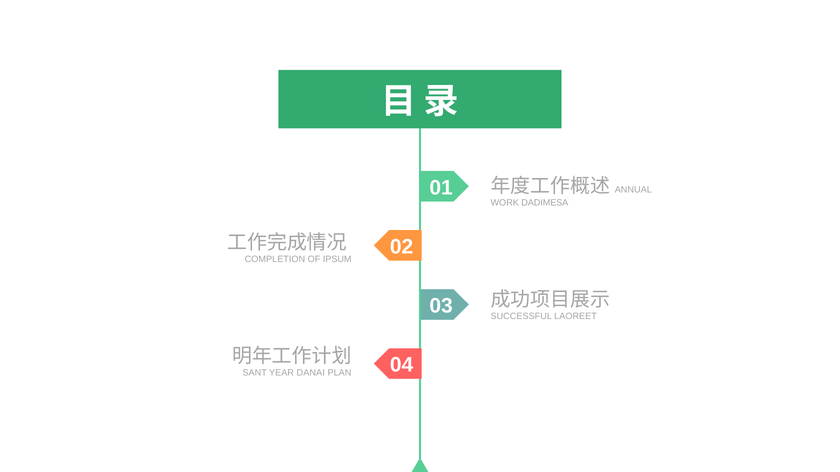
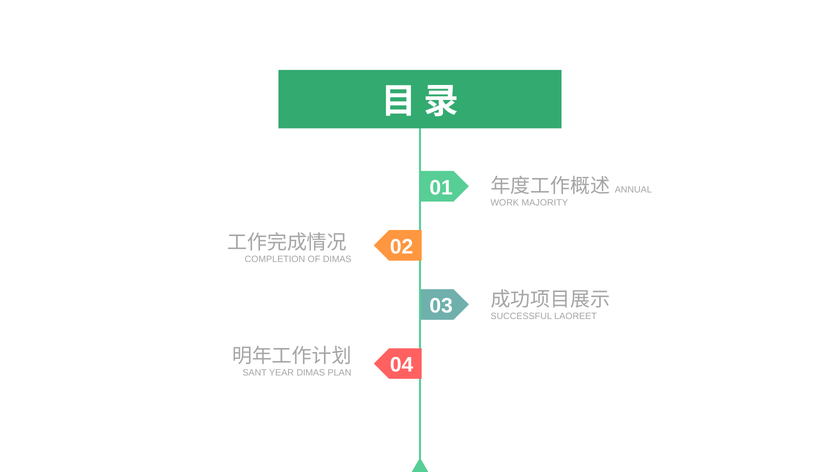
DADIMESA: DADIMESA -> MAJORITY (545, 203)
OF IPSUM: IPSUM -> DIMAS (337, 260)
YEAR DANAI: DANAI -> DIMAS (311, 373)
